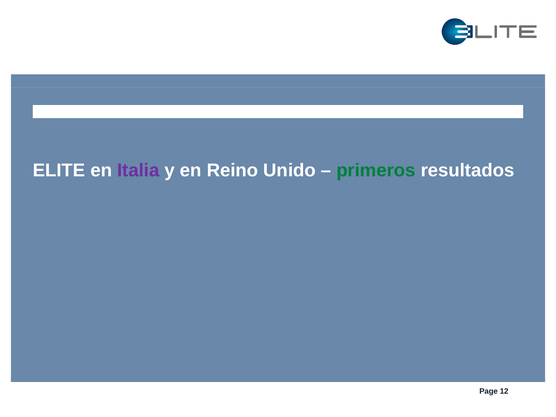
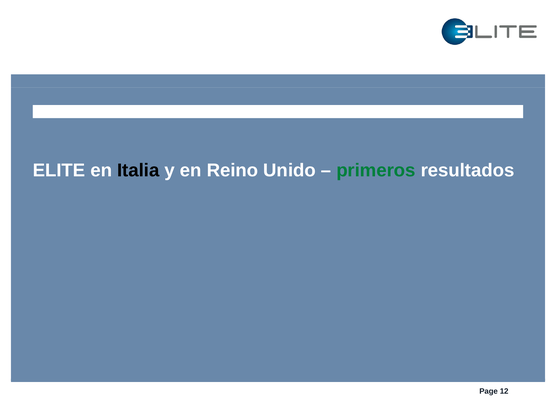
Italia colour: purple -> black (138, 170)
